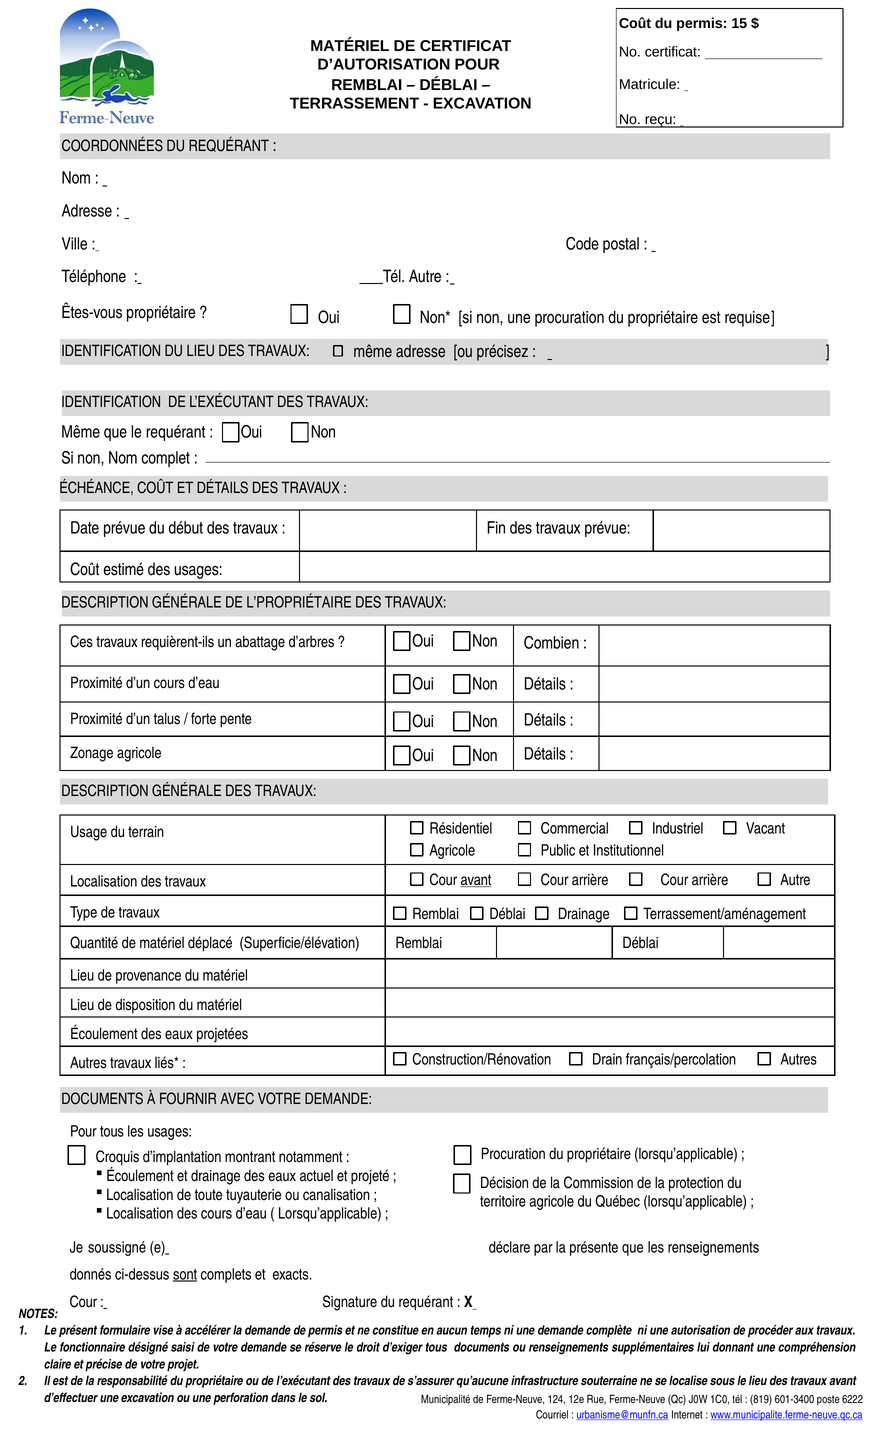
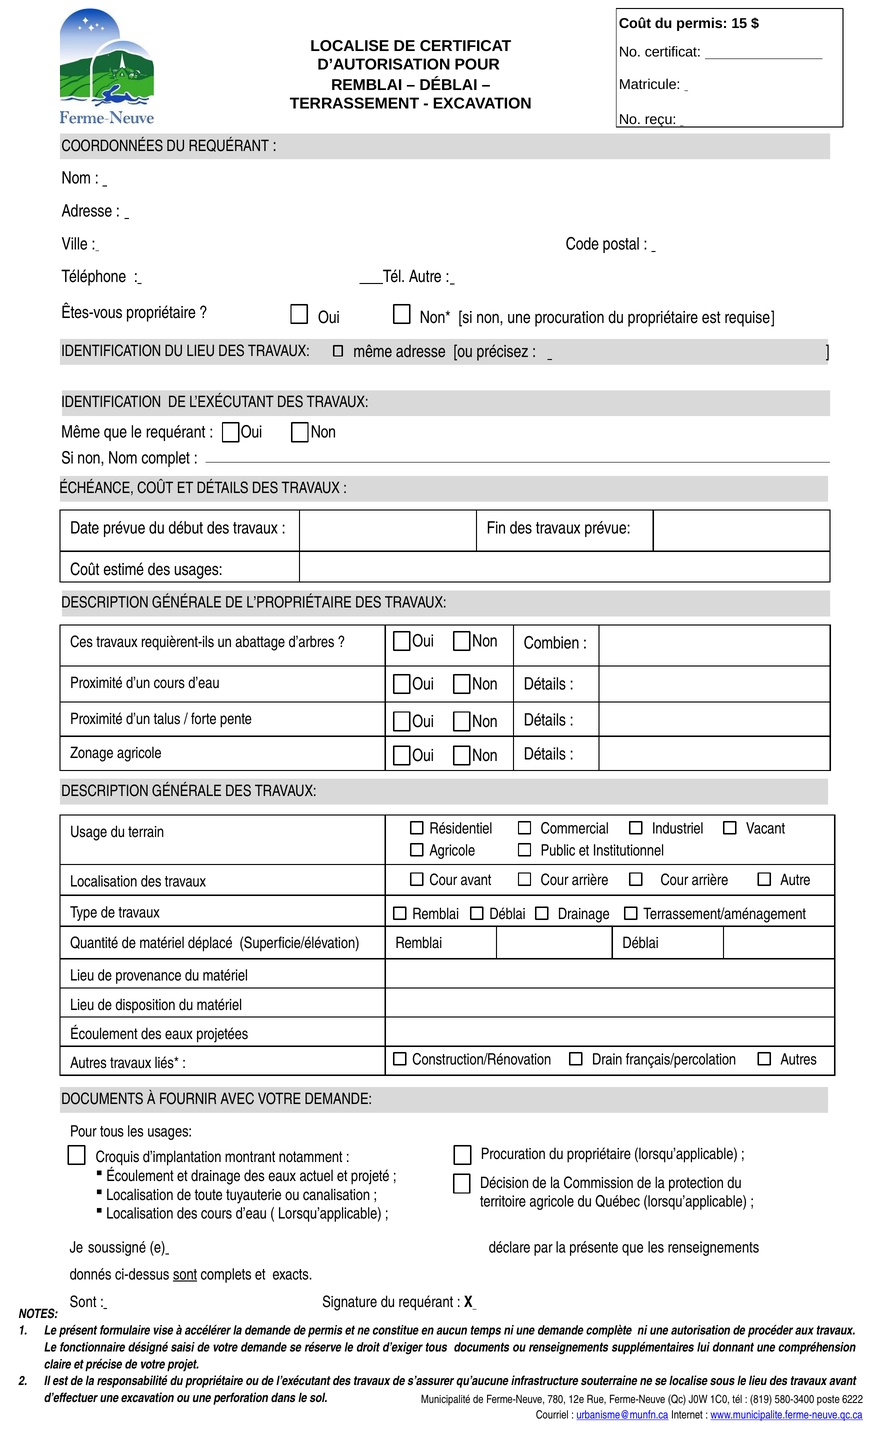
MATÉRIEL: MATÉRIEL -> LOCALISE (350, 46)
avant underline: present -> none (476, 880)
Cour: Cour -> Sont (83, 1302)
124: 124 -> 780 (557, 1399)
601-3400: 601-3400 -> 580-3400 (794, 1399)
